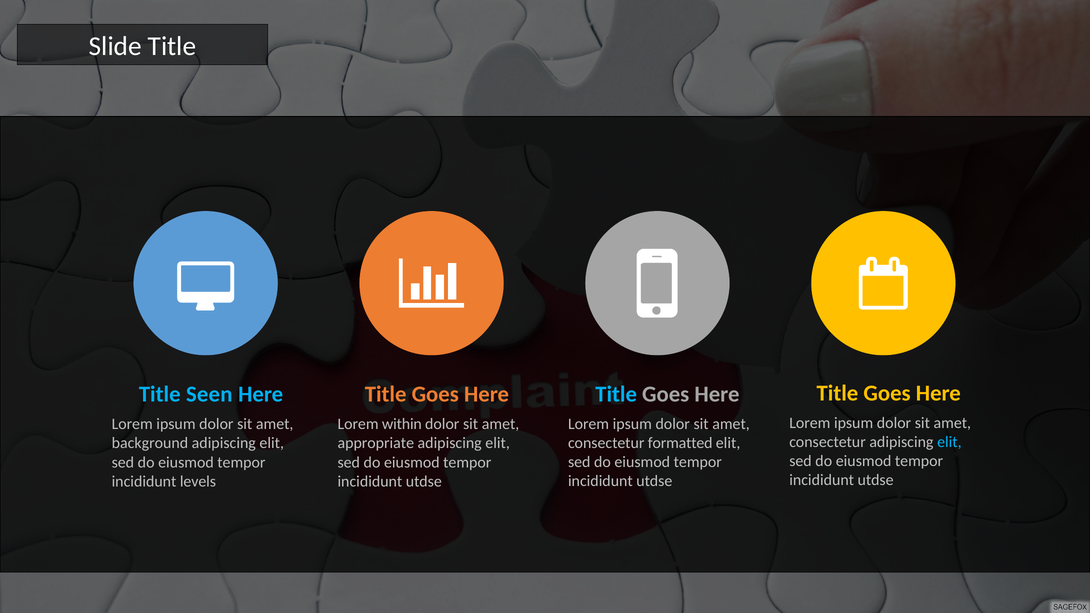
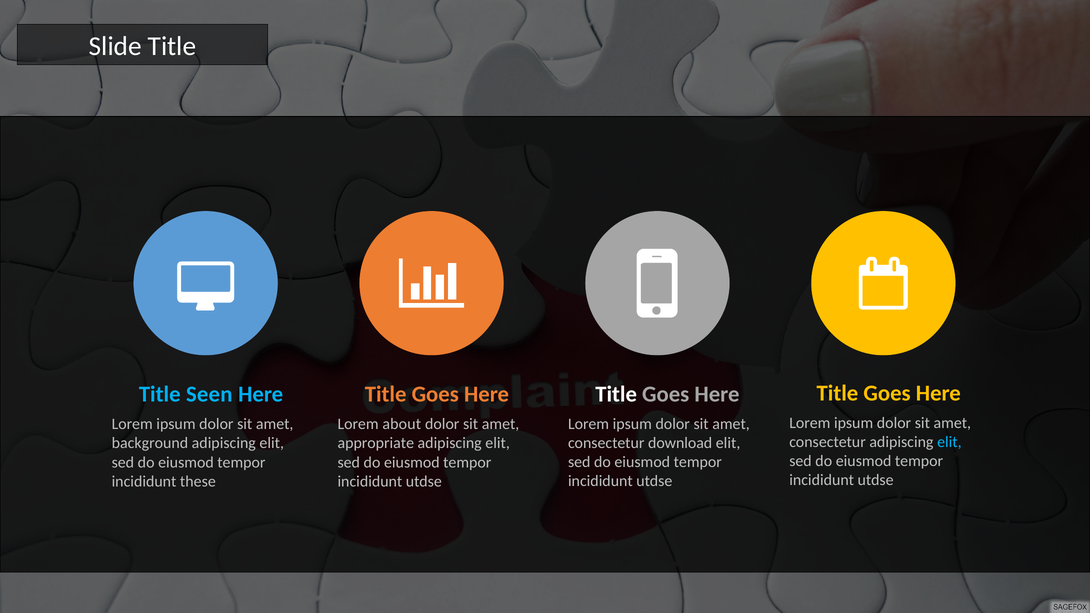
Title colour: light blue -> white (616, 394)
within: within -> about (402, 424)
formatted: formatted -> download (680, 443)
levels: levels -> these (198, 481)
